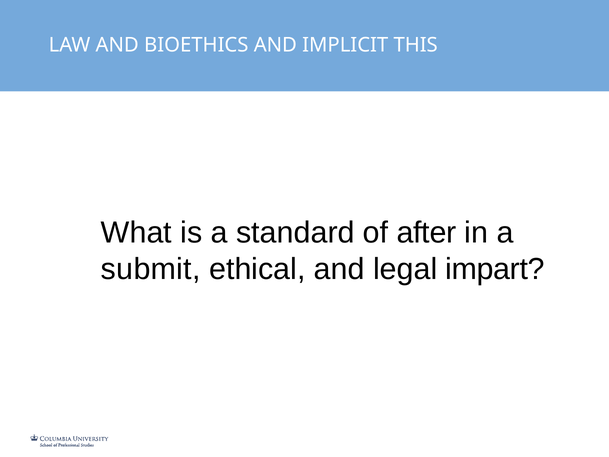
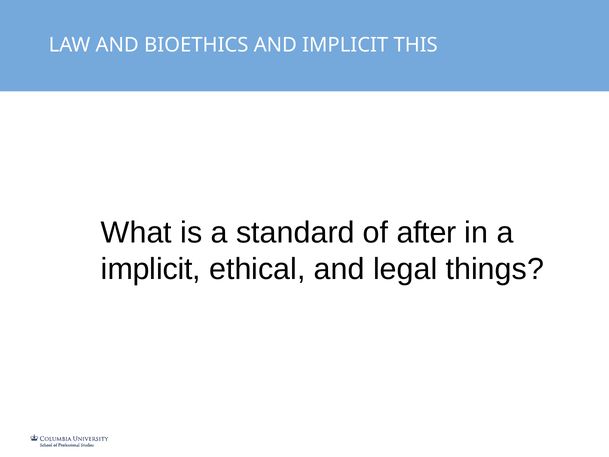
submit: submit -> implicit (151, 269)
impart: impart -> things (495, 269)
